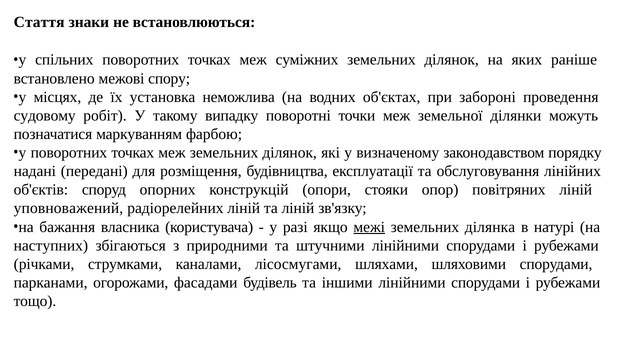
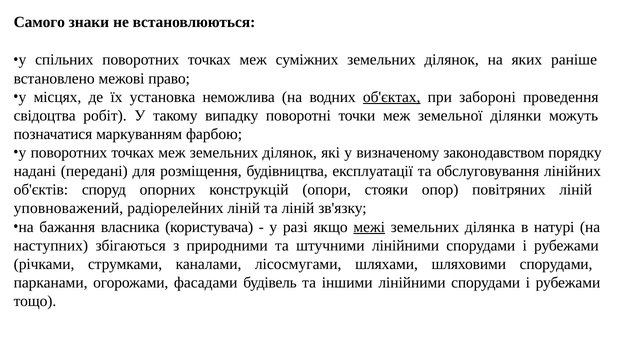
Стаття: Стаття -> Самого (39, 22)
спору: спору -> право (169, 78)
об'єктах underline: none -> present (392, 97)
судовому: судовому -> свідоцтва (45, 116)
